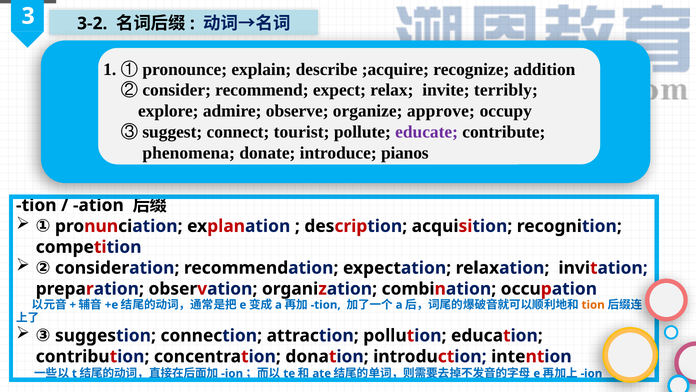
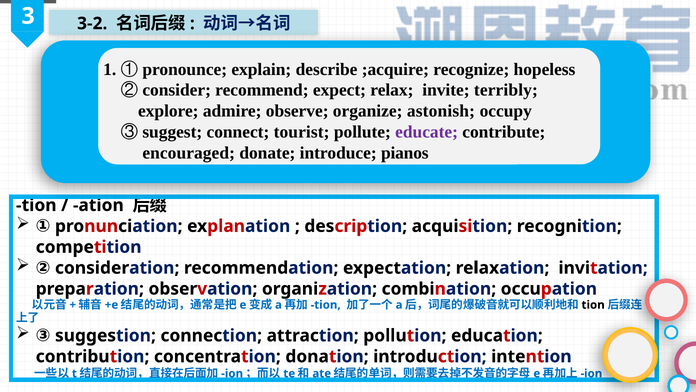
addition: addition -> hopeless (544, 69)
approve: approve -> astonish (441, 111)
phenomena: phenomena -> encouraged (189, 153)
tion colour: orange -> black (593, 304)
